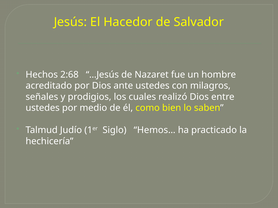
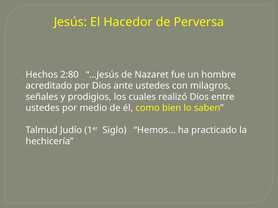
Salvador: Salvador -> Perversa (199, 22)
2:68: 2:68 -> 2:80 (69, 75)
